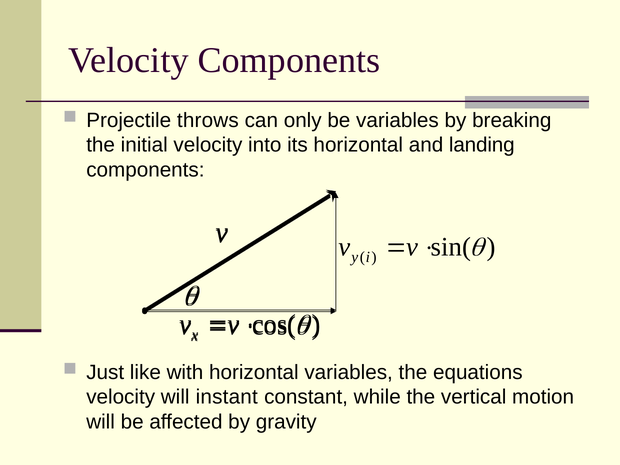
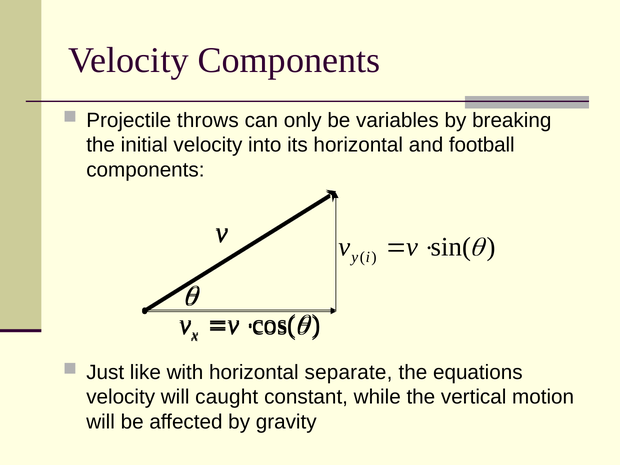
landing: landing -> football (482, 145)
horizontal variables: variables -> separate (349, 372)
instant: instant -> caught (227, 397)
